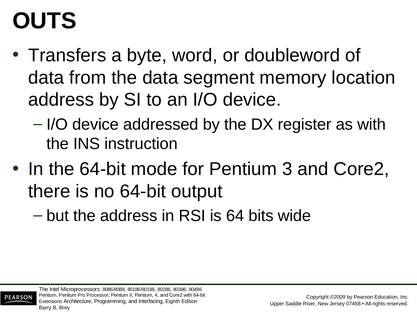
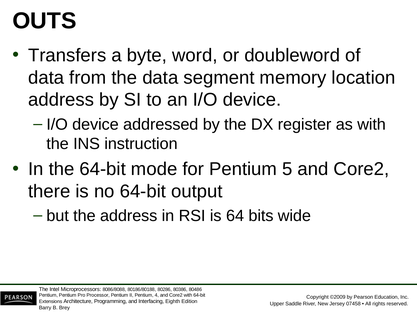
3: 3 -> 5 (287, 170)
